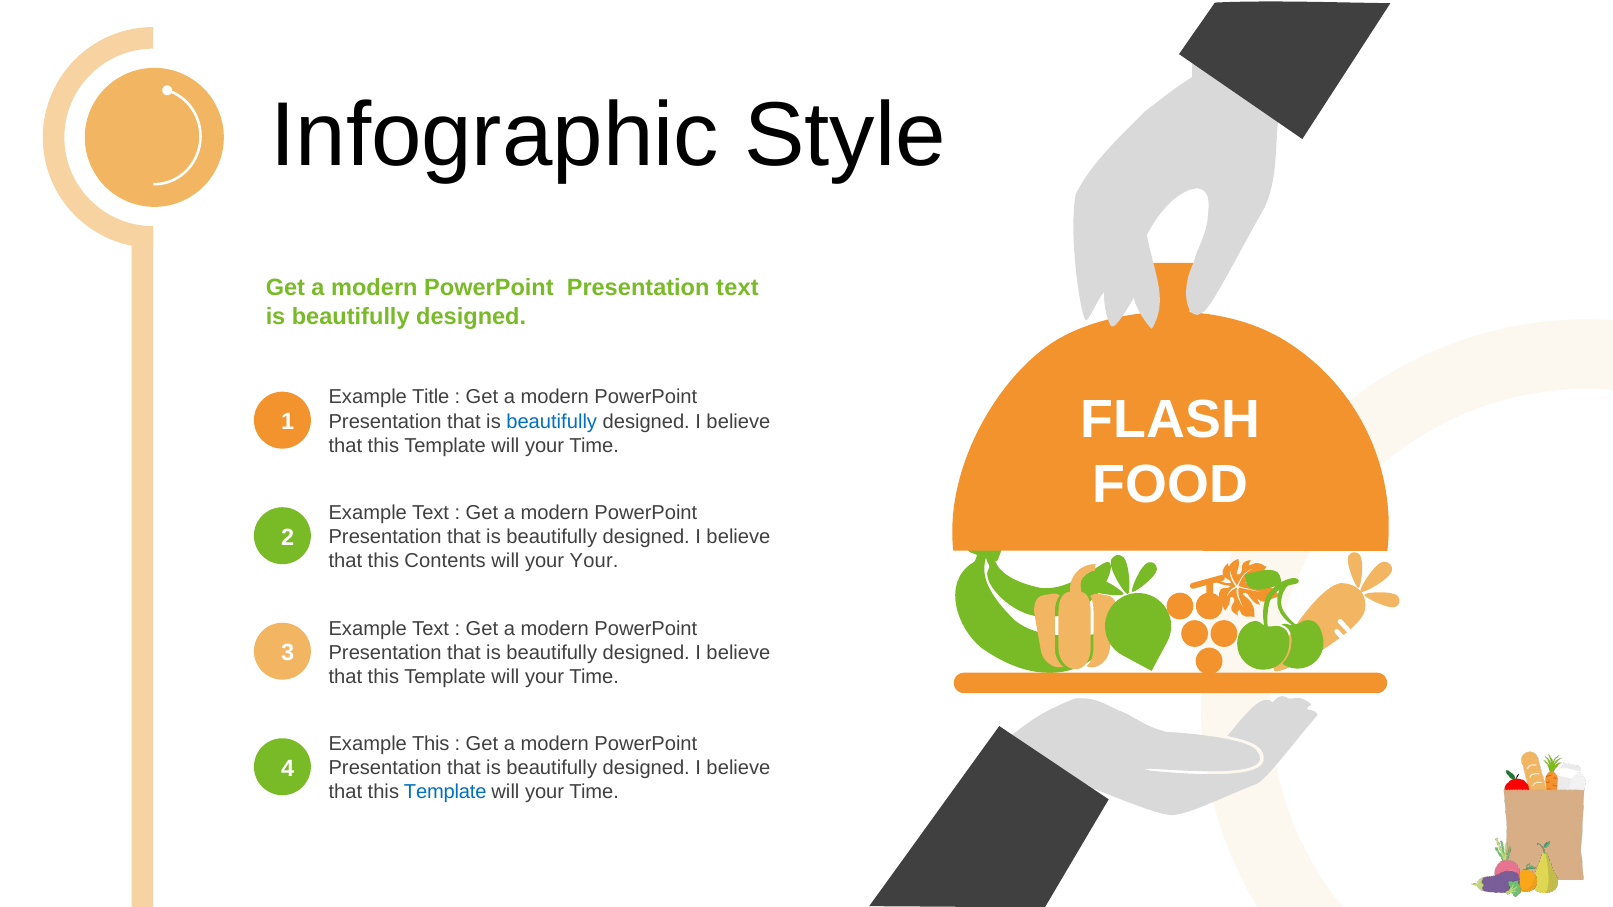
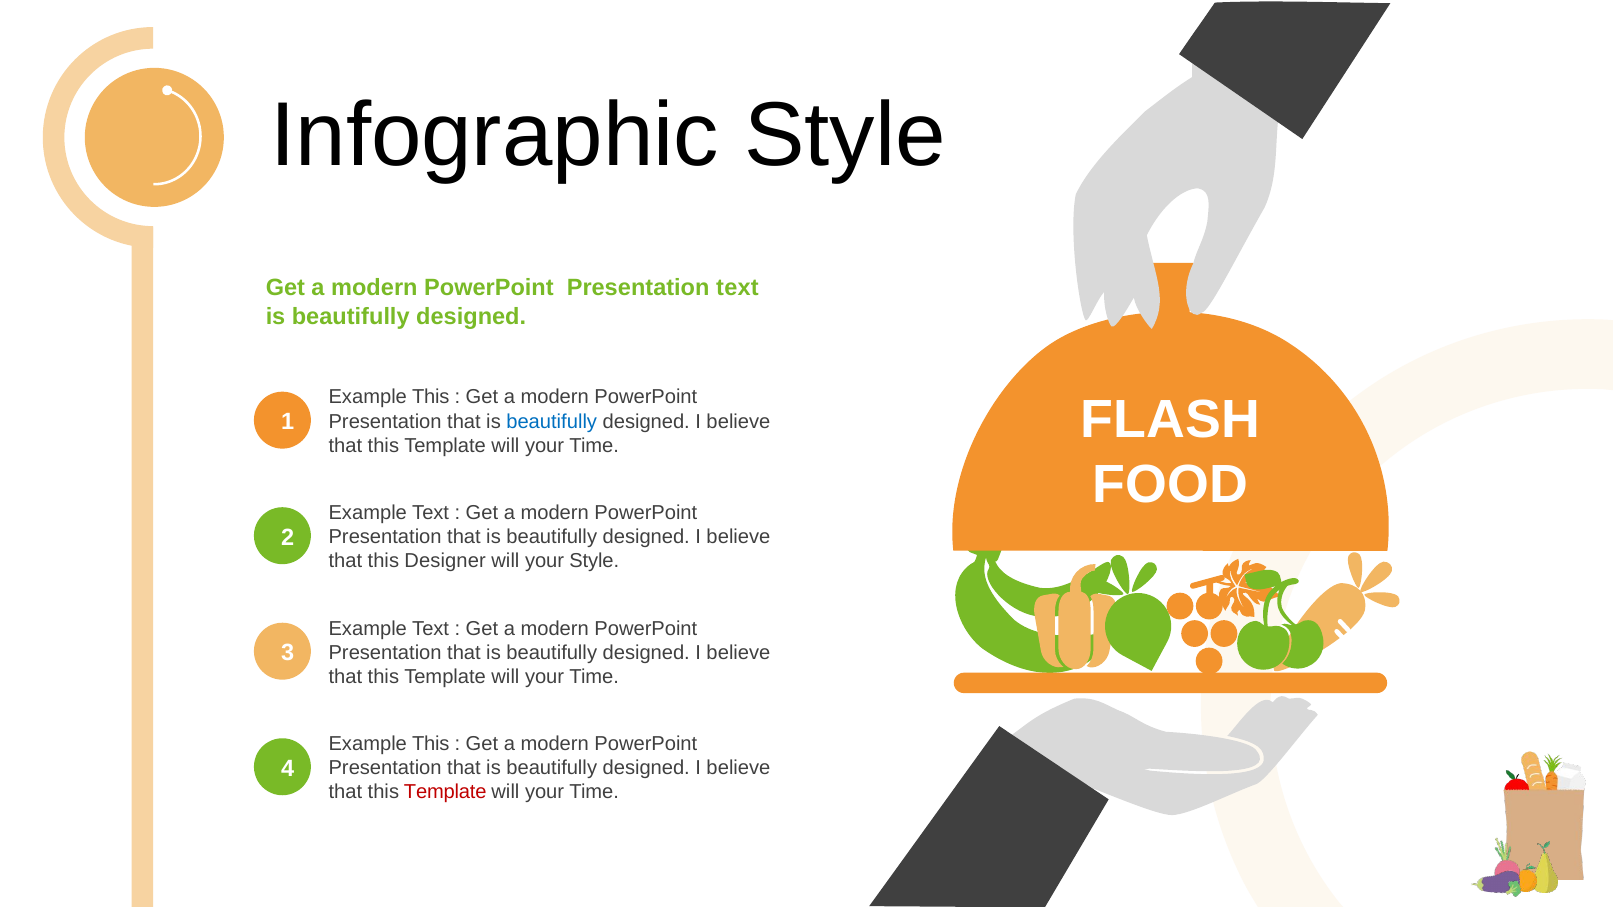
Title: Title -> This (431, 397)
Contents: Contents -> Designer (445, 561)
your Your: Your -> Style (594, 561)
Template colour: blue -> red (445, 793)
